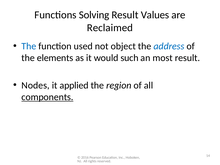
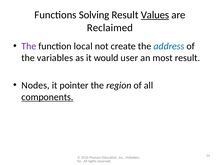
Values underline: none -> present (155, 15)
The colour: blue -> purple (29, 46)
used: used -> local (83, 46)
object: object -> create (123, 46)
elements: elements -> variables (55, 58)
such: such -> user (129, 58)
applied: applied -> pointer (74, 85)
